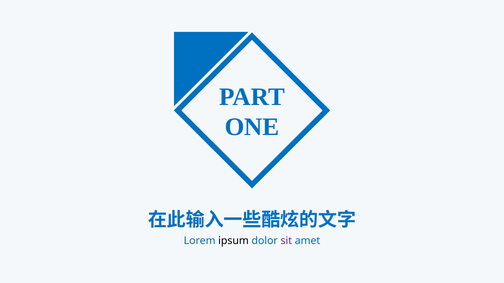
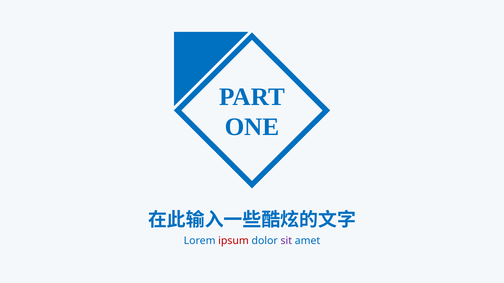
ipsum colour: black -> red (233, 241)
